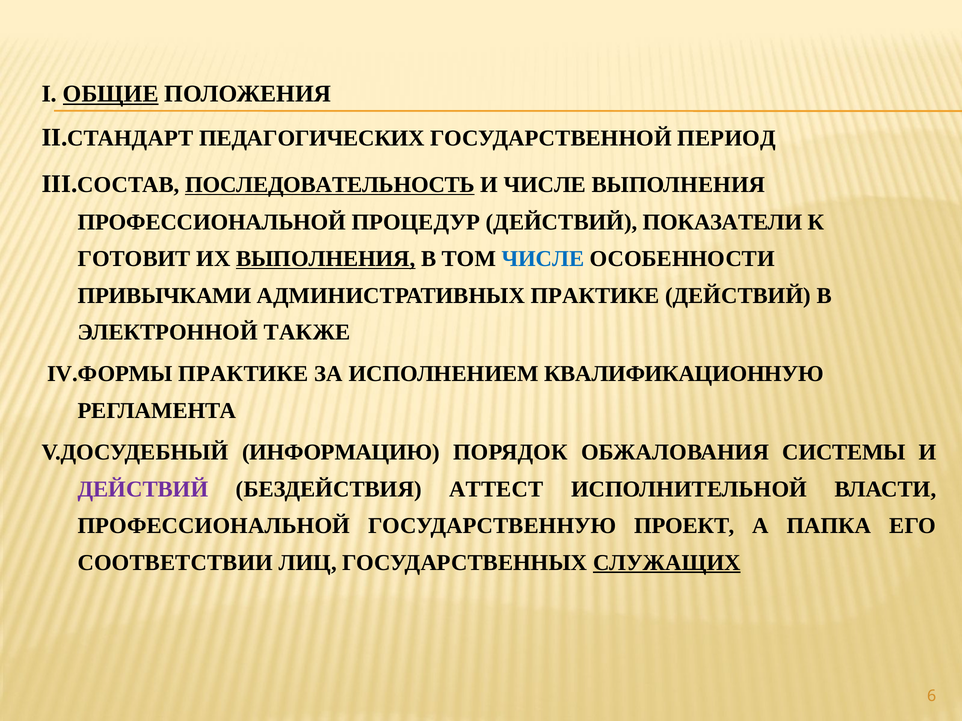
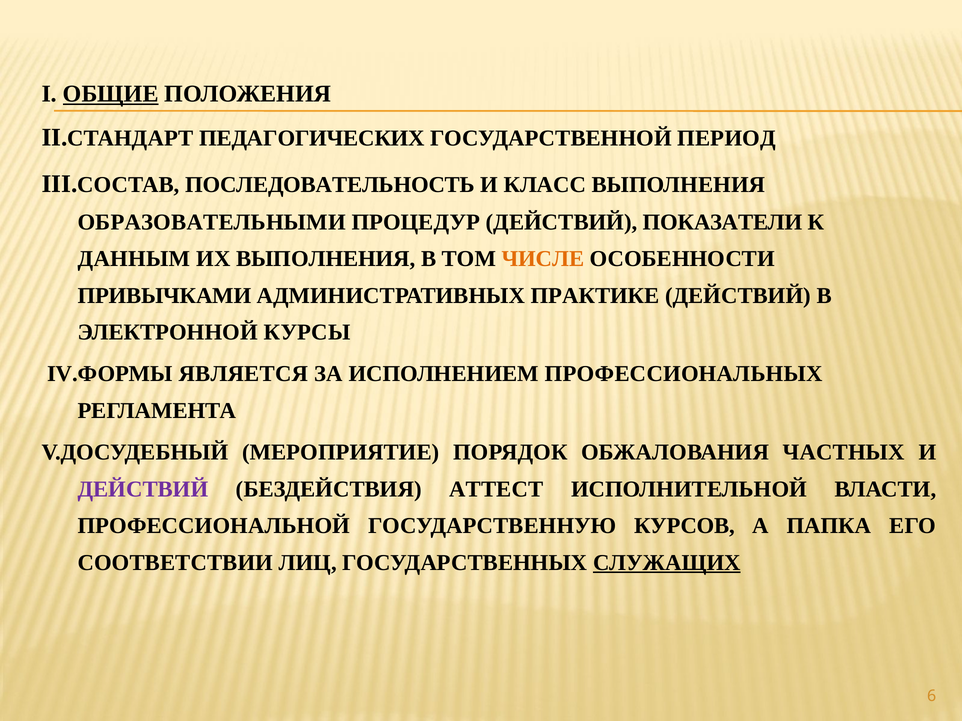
ПОСЛЕДОВАТЕЛЬНОСТЬ underline: present -> none (330, 185)
И ЧИСЛЕ: ЧИСЛЕ -> КЛАСС (545, 185)
ПРОФЕССИОНАЛЬНОЙ: ПРОФЕССИОНАЛЬНОЙ -> ОБРАЗОВАТЕЛЬНЫМИ (212, 222)
ГОТОВИТ: ГОТОВИТ -> ДАННЫМ (134, 259)
ВЫПОЛНЕНИЯ underline: present -> none (326, 259)
ЧИСЛЕ colour: blue -> orange (543, 259)
ТАКЖЕ: ТАКЖЕ -> КУРСЫ (307, 333)
IV.ФОРМЫ ПРАКТИКЕ: ПРАКТИКЕ -> ЯВЛЯЕТСЯ (243, 374)
КВАЛИФИКАЦИОННУЮ: КВАЛИФИКАЦИОННУЮ -> ПРОФЕССИОНАЛЬНЫХ (684, 374)
ИНФОРМАЦИЮ: ИНФОРМАЦИЮ -> МЕРОПРИЯТИЕ (341, 453)
СИСТЕМЫ: СИСТЕМЫ -> ЧАСТНЫХ (844, 453)
ПРОЕКТ: ПРОЕКТ -> КУРСОВ (685, 526)
